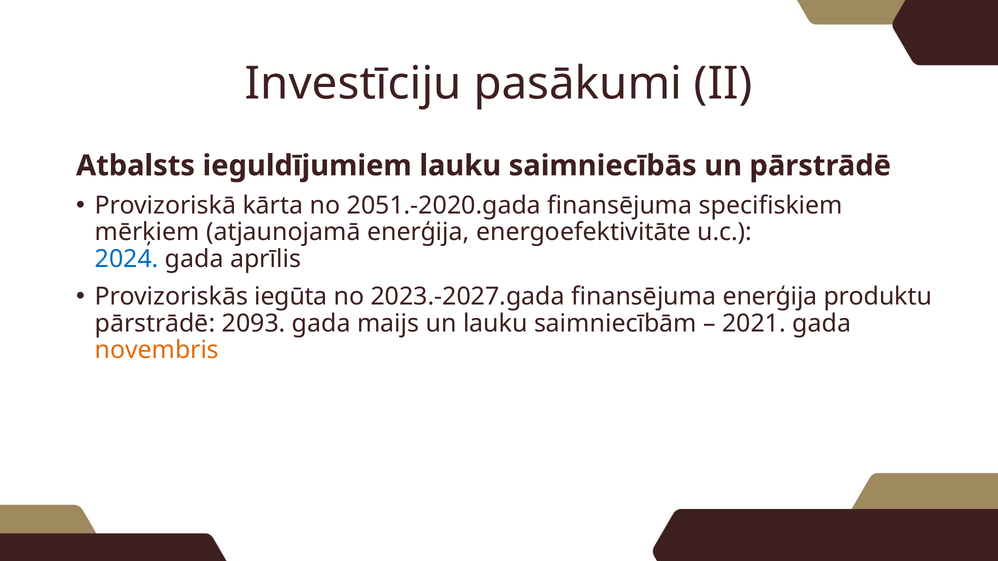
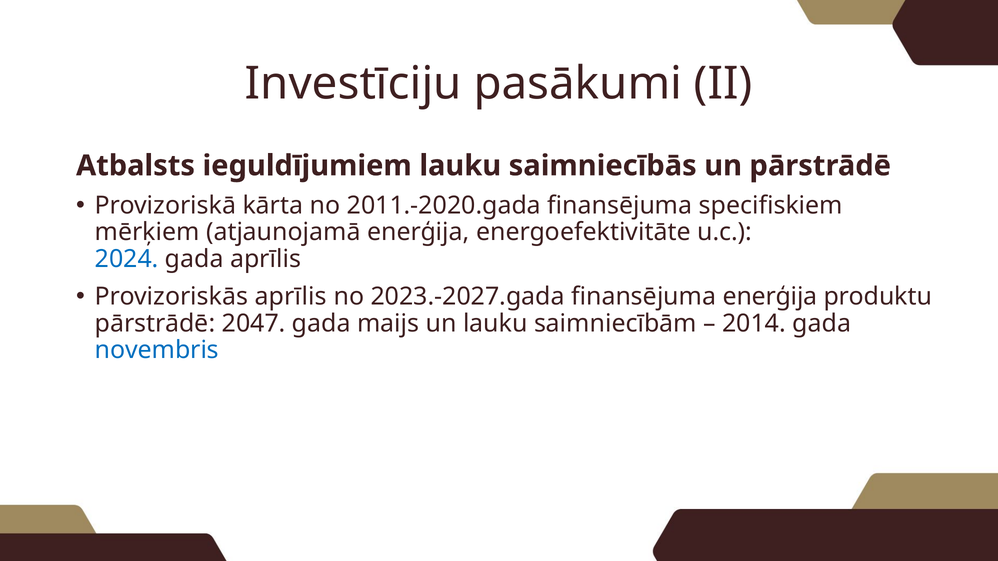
2051.-2020.gada: 2051.-2020.gada -> 2011.-2020.gada (444, 205)
Provizoriskās iegūta: iegūta -> aprīlis (291, 297)
2093: 2093 -> 2047 (254, 324)
2021: 2021 -> 2014 (754, 324)
novembris colour: orange -> blue (157, 350)
